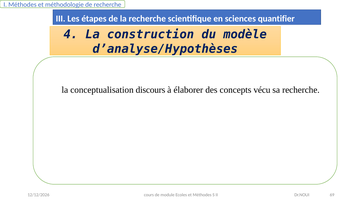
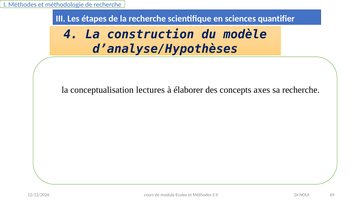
discours: discours -> lectures (150, 90)
vécu: vécu -> axes (262, 90)
